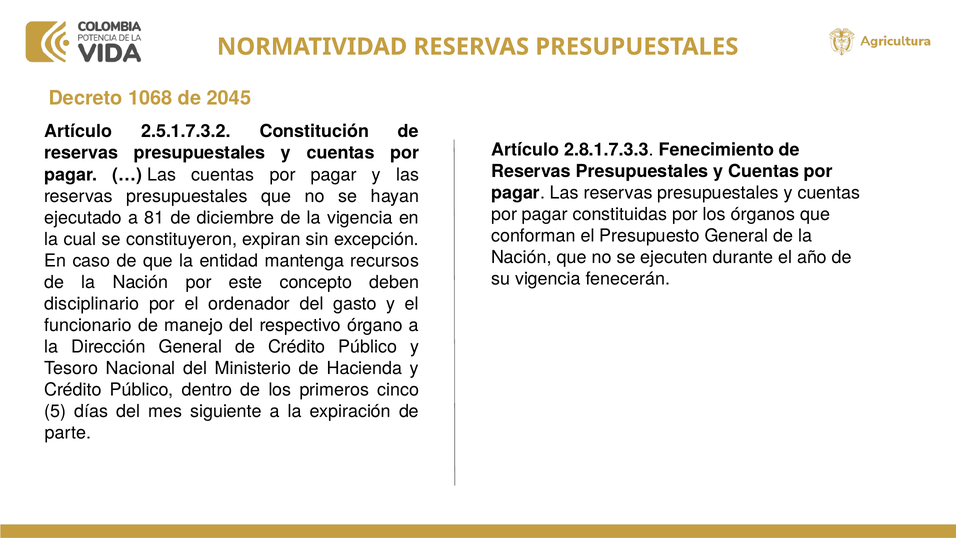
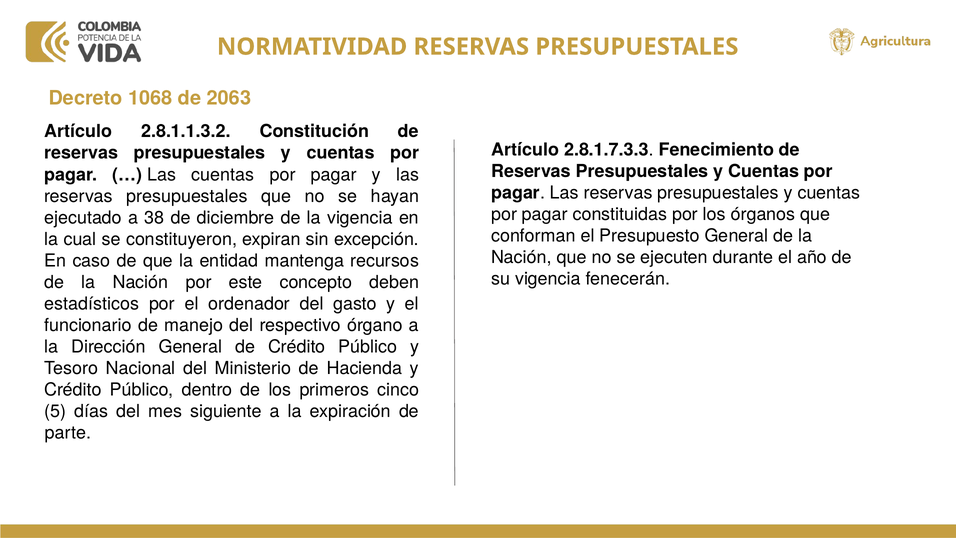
2045: 2045 -> 2063 (229, 98)
2.5.1.7.3.2: 2.5.1.7.3.2 -> 2.8.1.1.3.2 (186, 131)
81: 81 -> 38 (154, 218)
disciplinario: disciplinario -> estadísticos (92, 304)
